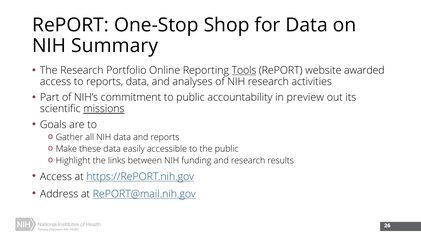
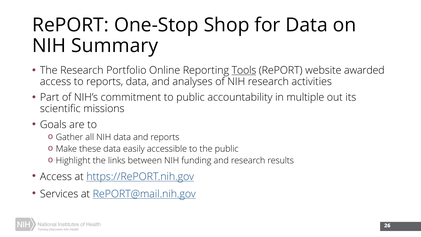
preview: preview -> multiple (305, 97)
missions underline: present -> none (104, 109)
Address: Address -> Services (59, 194)
